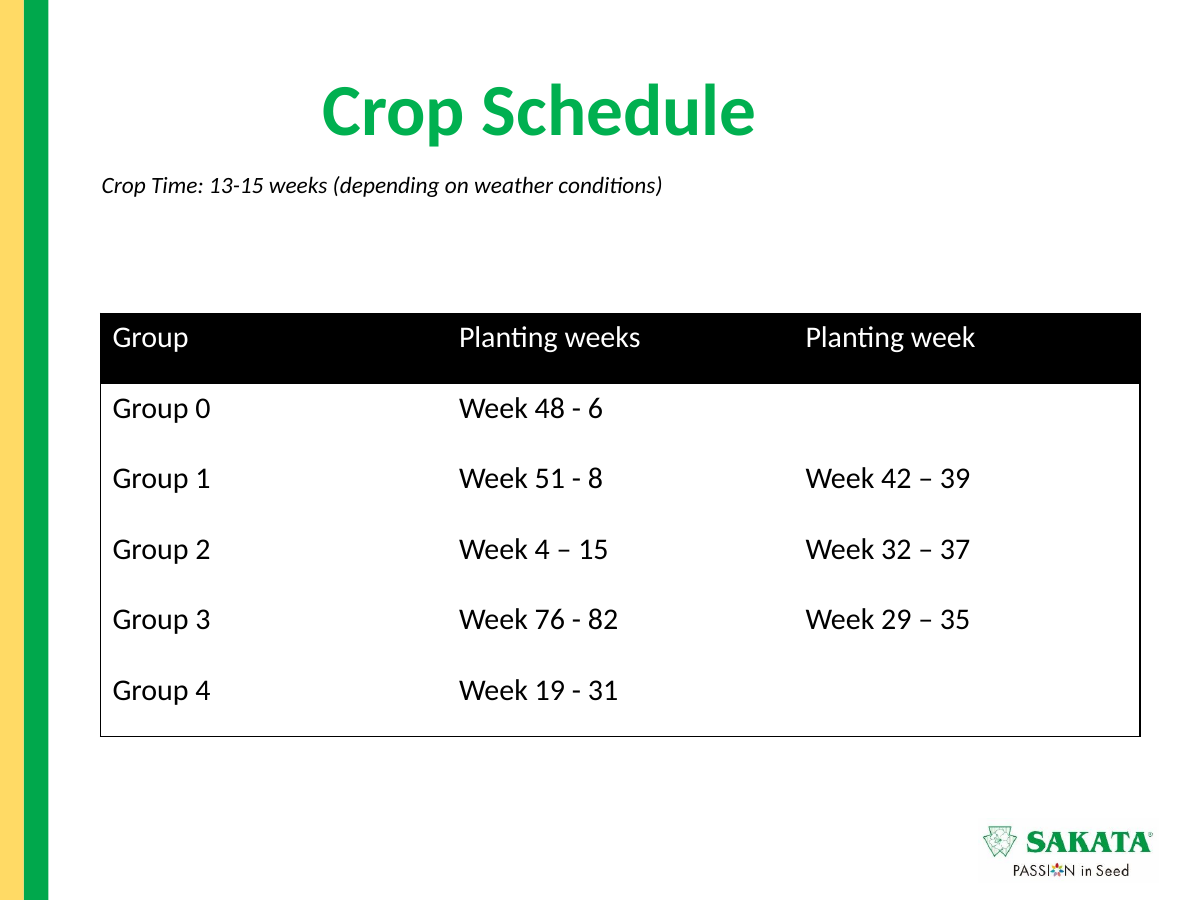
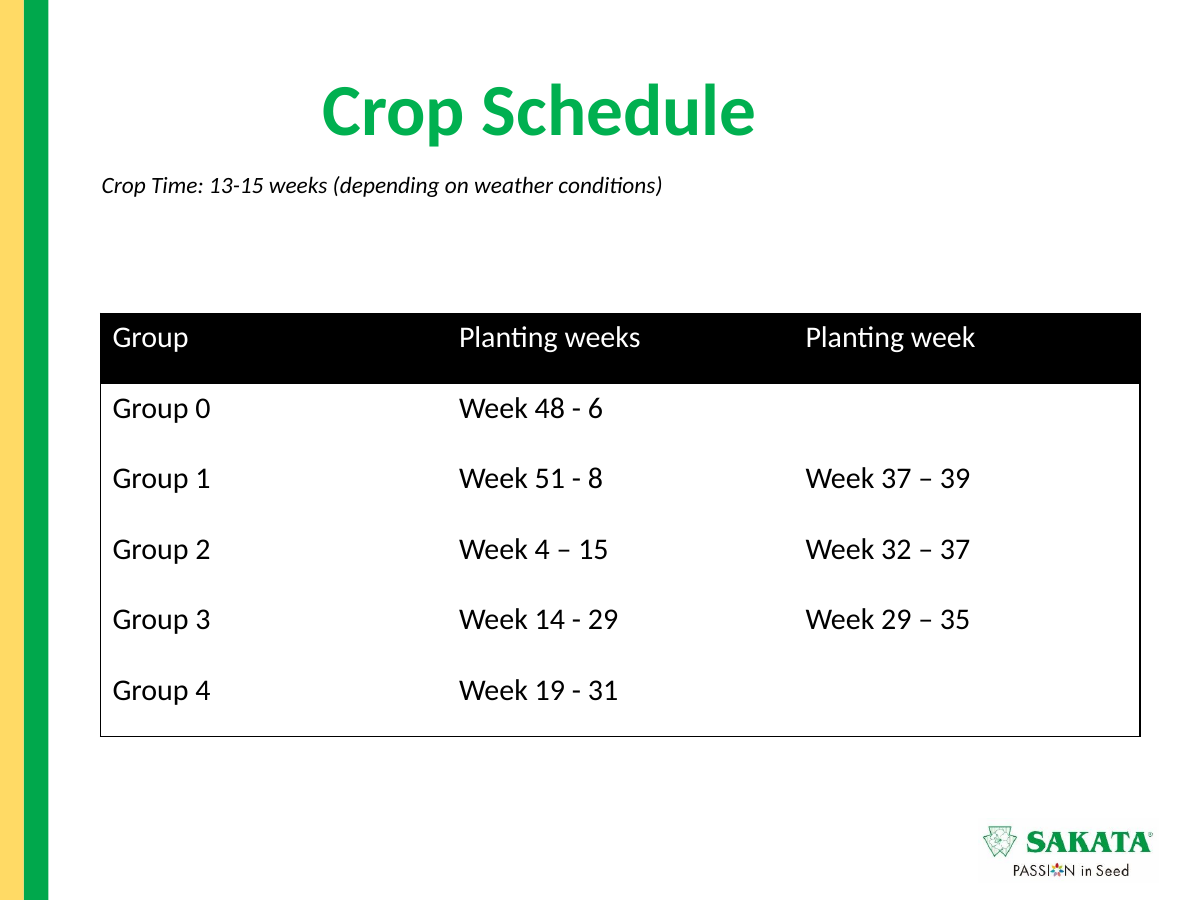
Week 42: 42 -> 37 (896, 479)
76: 76 -> 14 (550, 620)
82: 82 -> 29 (603, 620)
